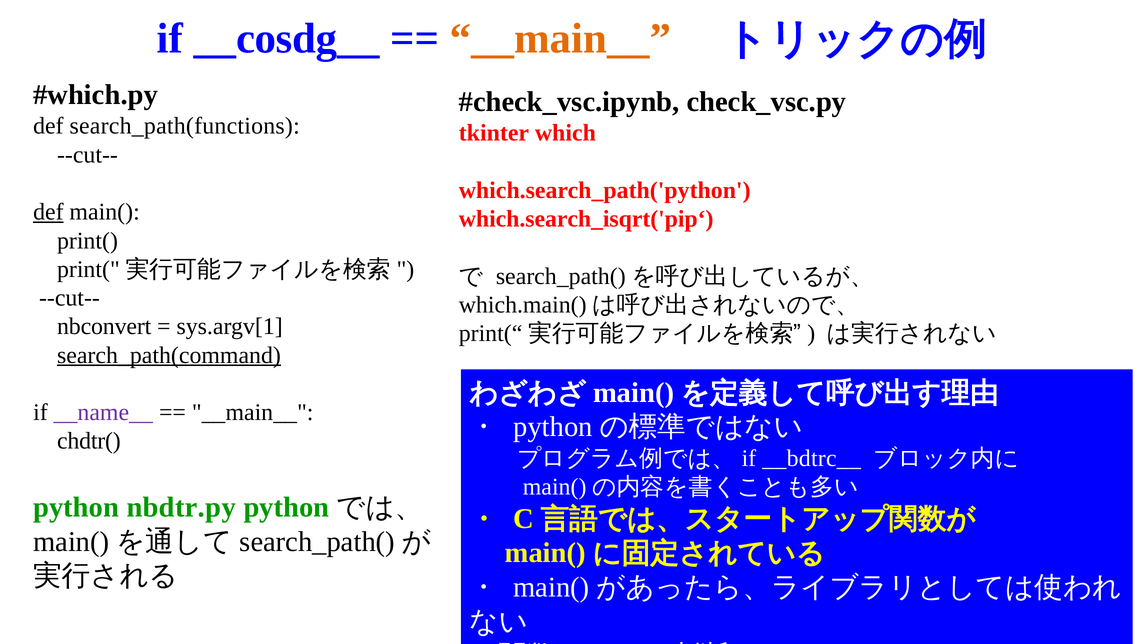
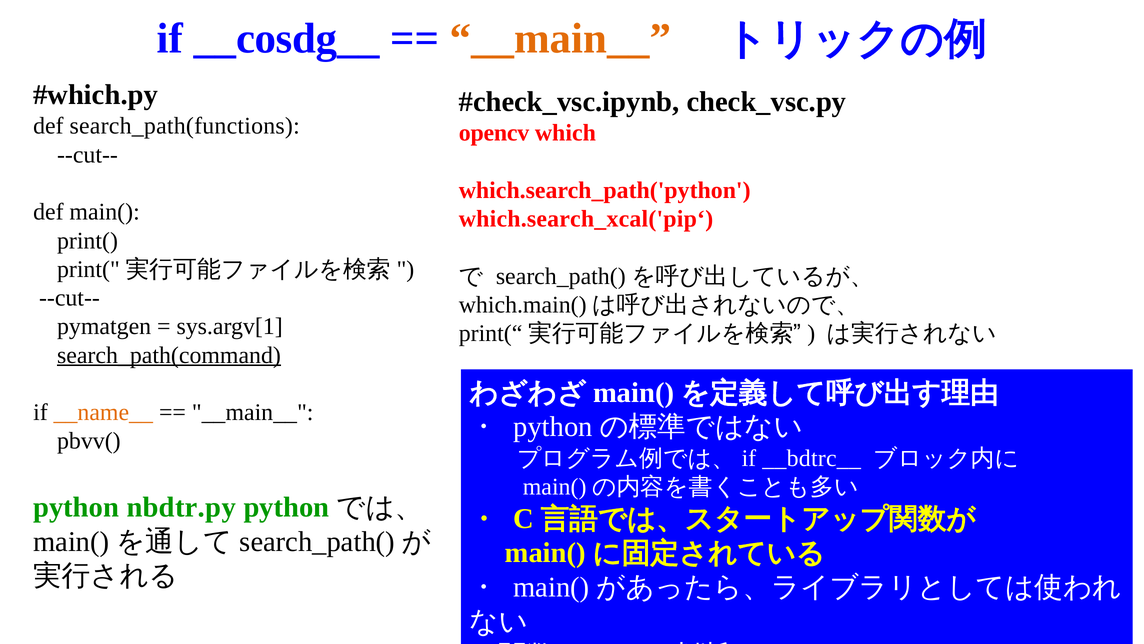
tkinter: tkinter -> opencv (494, 133)
def underline: present -> none (48, 212)
which.search_isqrt('pip‘: which.search_isqrt('pip‘ -> which.search_xcal('pip‘ (586, 219)
nbconvert: nbconvert -> pymatgen (104, 326)
__name__ colour: purple -> orange (103, 412)
chdtr(: chdtr( -> pbvv( (89, 441)
